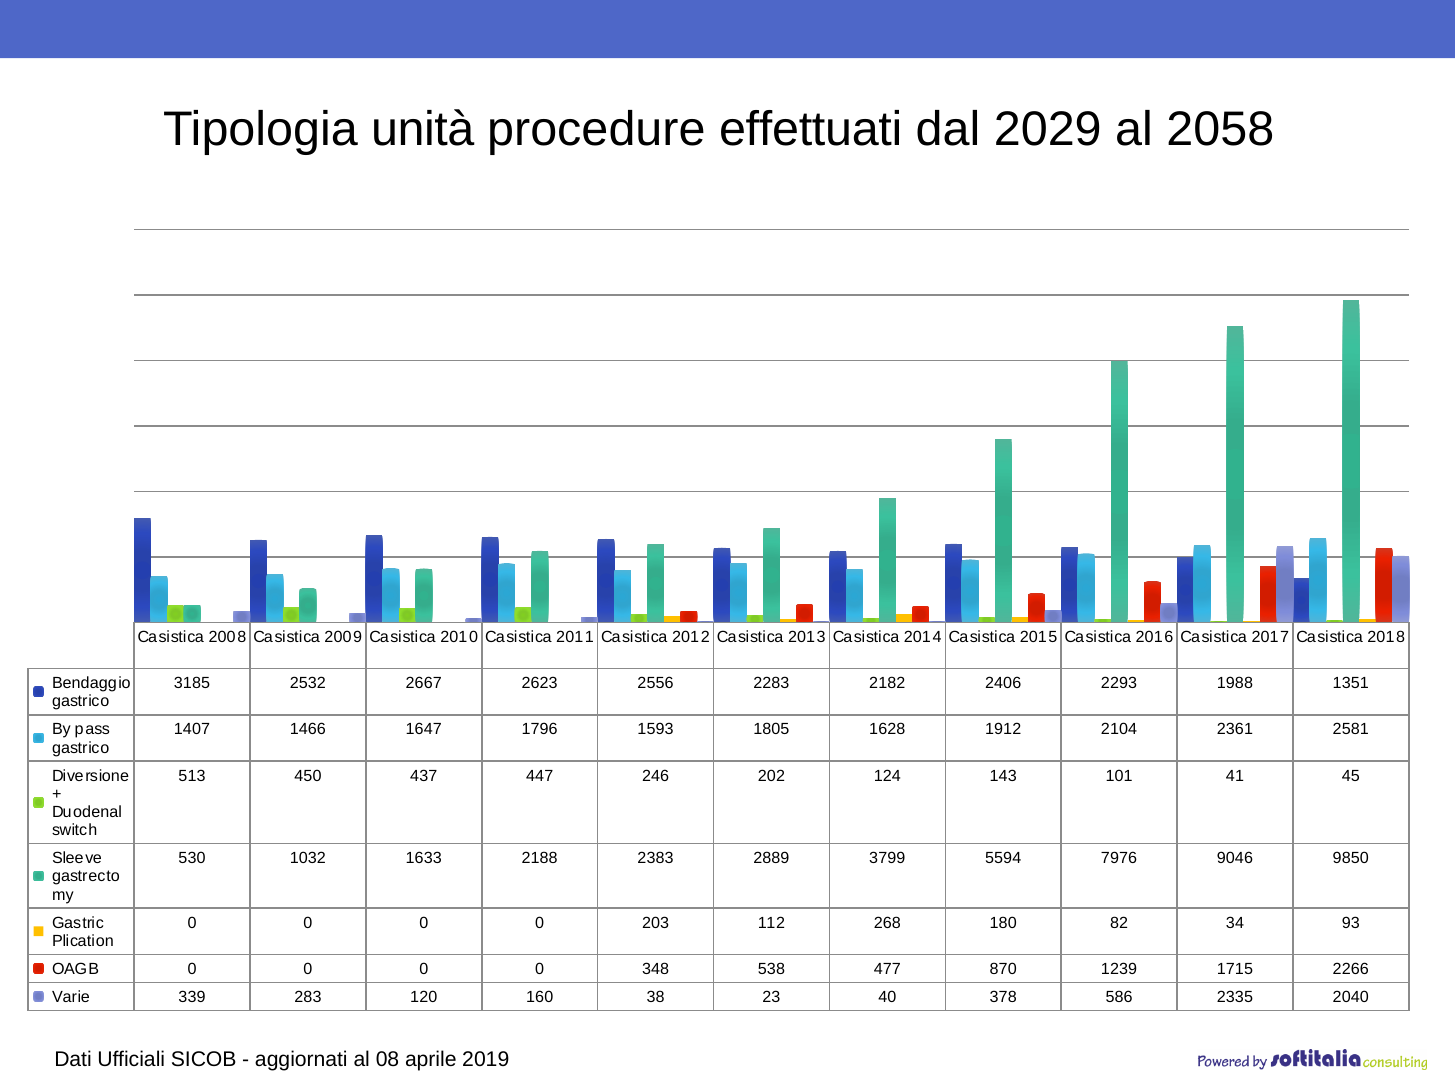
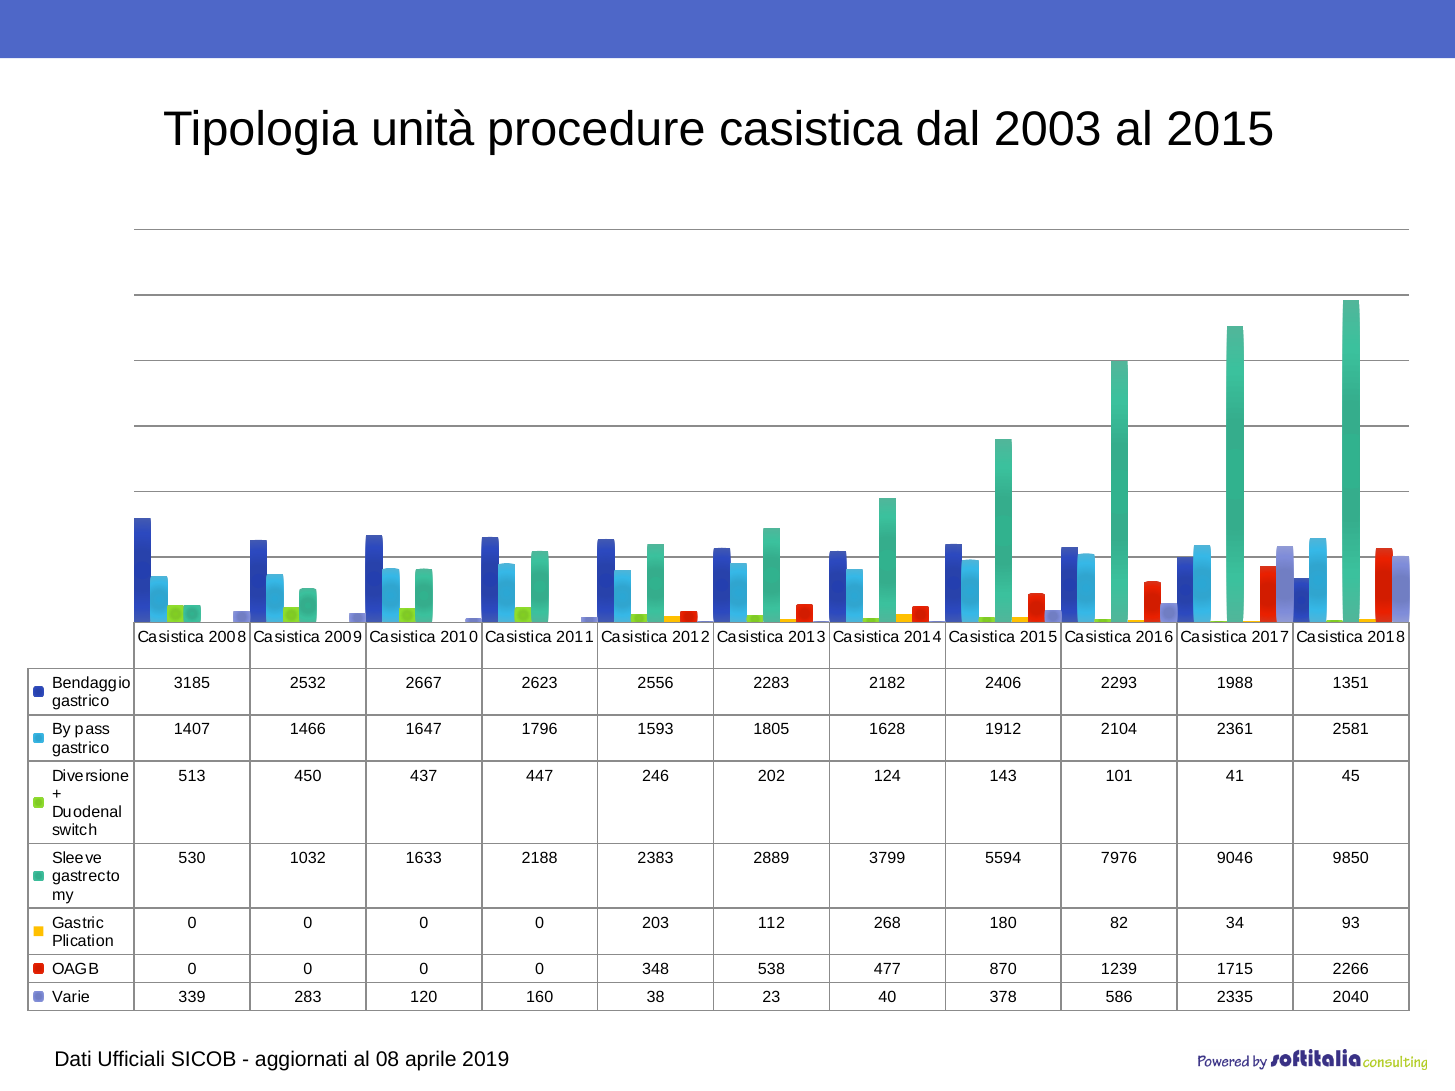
procedure effettuati: effettuati -> casistica (811, 130)
2029: 2029 -> 2003 (1048, 130)
al 2058: 2058 -> 2015 (1220, 130)
